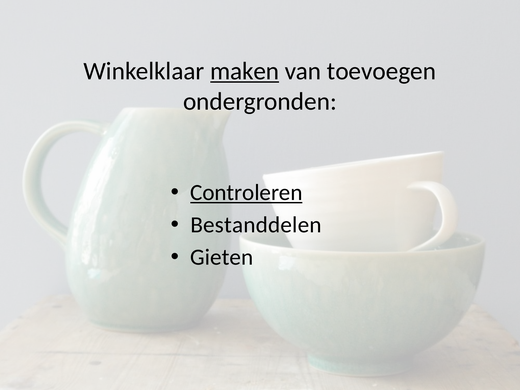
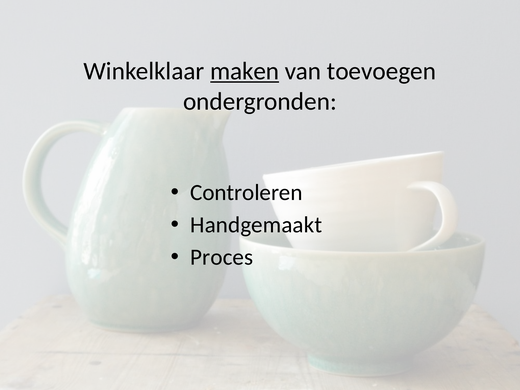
Controleren underline: present -> none (246, 193)
Bestanddelen: Bestanddelen -> Handgemaakt (256, 225)
Gieten: Gieten -> Proces (222, 257)
